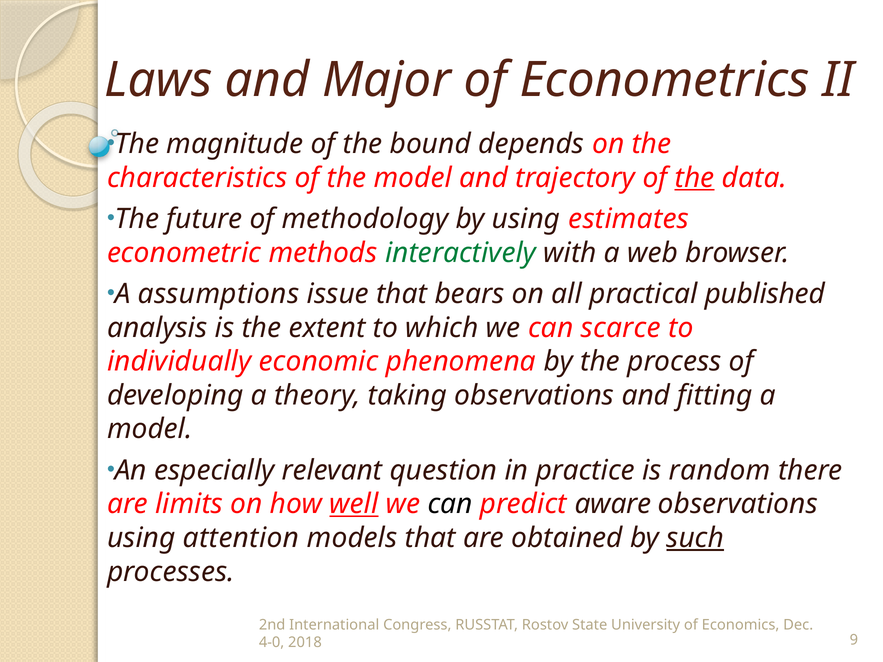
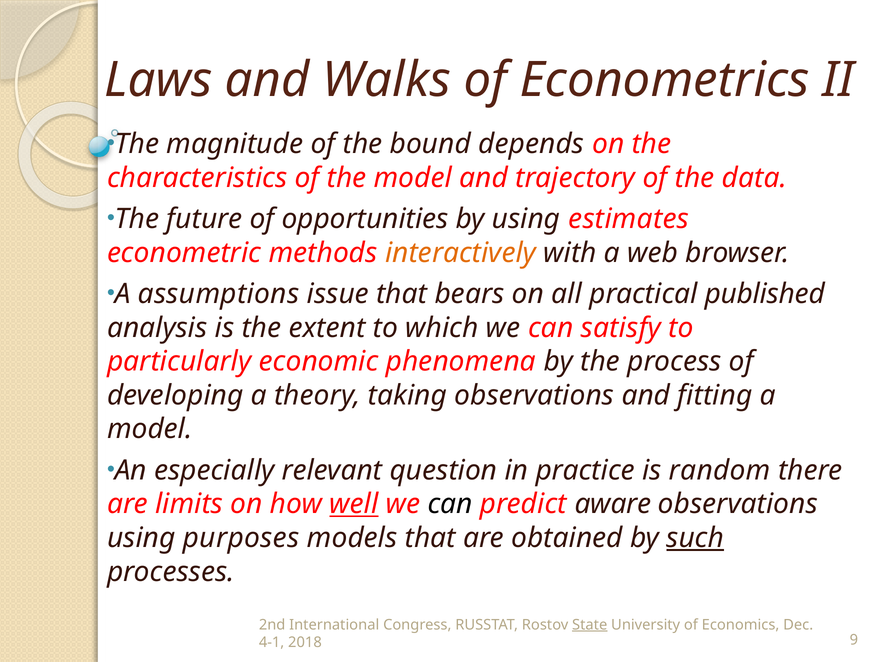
Major: Major -> Walks (386, 80)
the underline: present -> none (695, 178)
methodology: methodology -> opportunities (365, 219)
interactively colour: green -> orange (461, 253)
scarce: scarce -> satisfy (621, 328)
individually: individually -> particularly (179, 362)
attention: attention -> purposes (241, 538)
State underline: none -> present (590, 625)
4-0: 4-0 -> 4-1 (272, 643)
